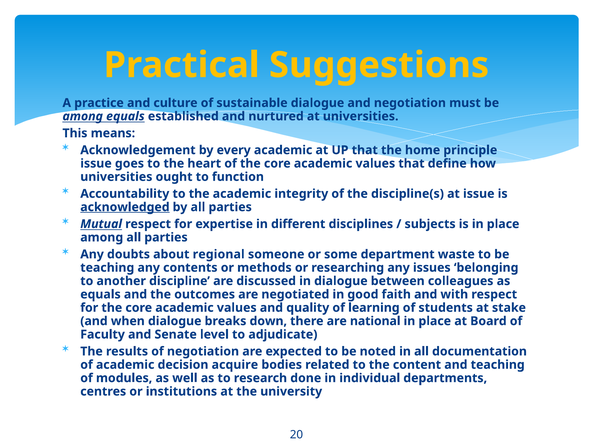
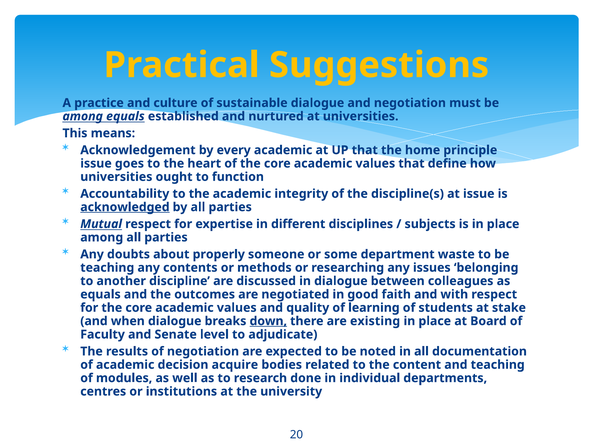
regional: regional -> properly (219, 254)
down underline: none -> present (268, 321)
national: national -> existing (375, 321)
